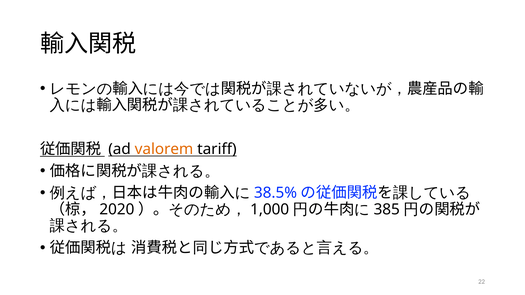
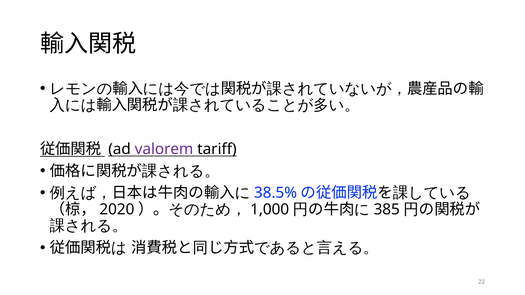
valorem colour: orange -> purple (164, 149)
